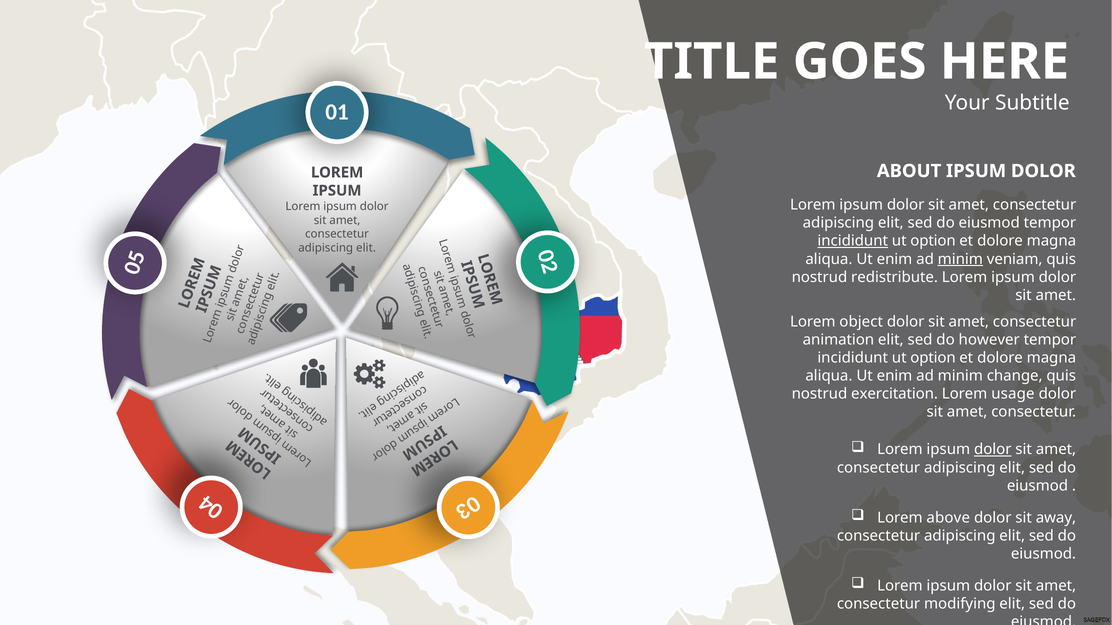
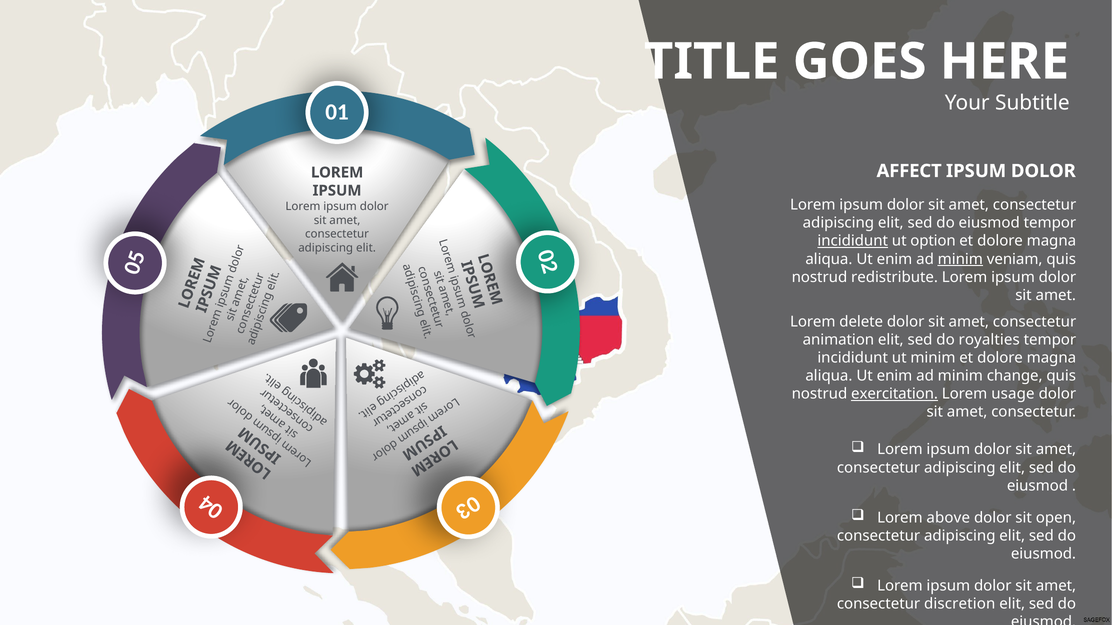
ABOUT: ABOUT -> AFFECT (909, 171)
object: object -> delete (861, 322)
however: however -> royalties (989, 340)
option: option -> minim (933, 358)
exercitation underline: none -> present (895, 394)
dolor underline: present -> none (993, 450)
away: away -> open (1056, 518)
modifying: modifying -> discretion (960, 604)
